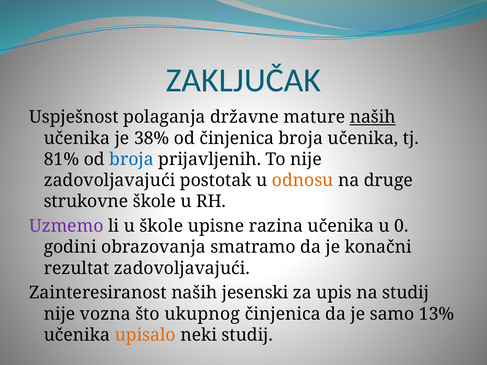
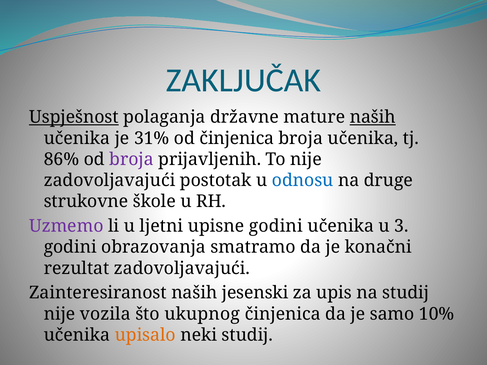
Uspješnost underline: none -> present (74, 117)
38%: 38% -> 31% (152, 138)
81%: 81% -> 86% (61, 159)
broja colour: blue -> purple (132, 159)
odnosu colour: orange -> blue (303, 181)
u škole: škole -> ljetni (161, 226)
upisne razina: razina -> godini (276, 226)
0: 0 -> 3 (401, 226)
vozna: vozna -> vozila (105, 314)
13%: 13% -> 10% (437, 314)
